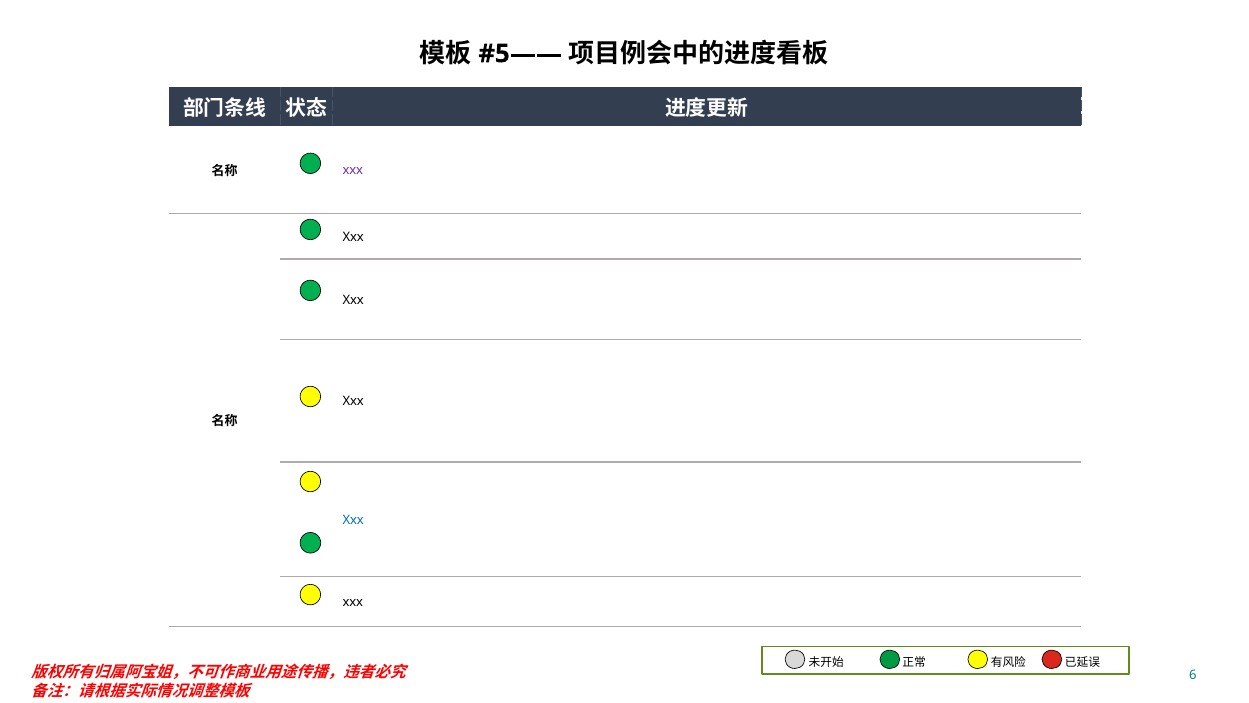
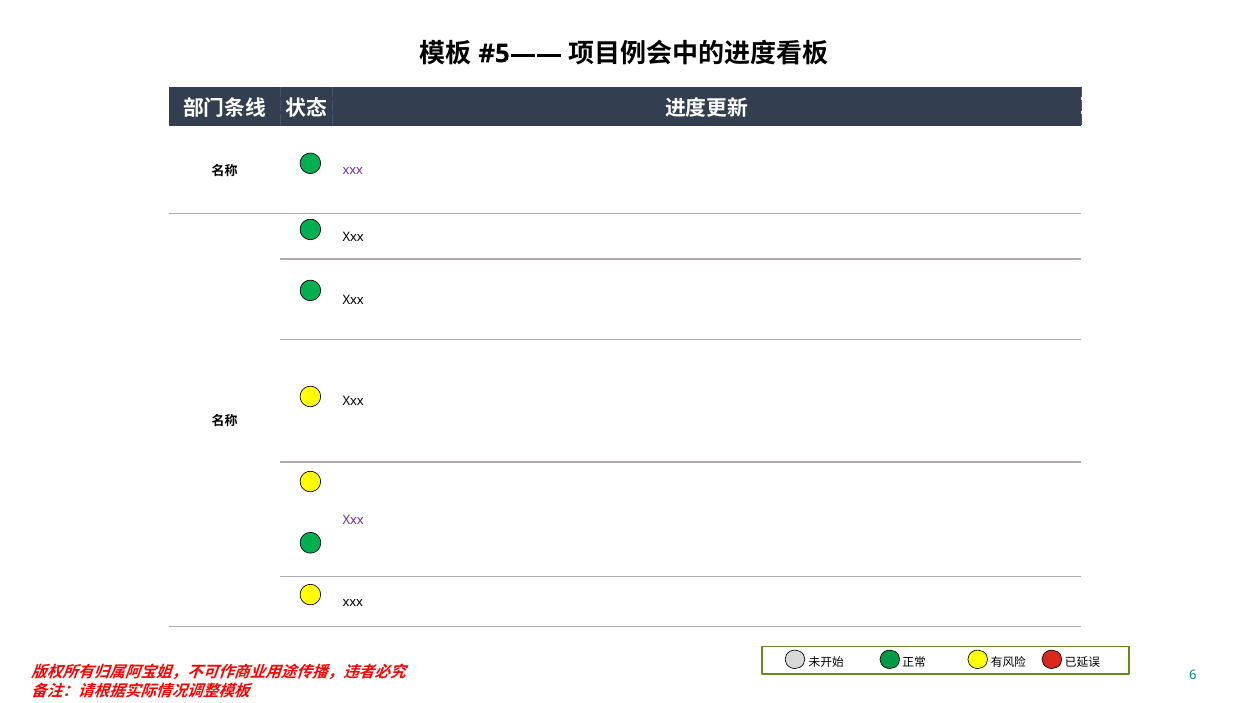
Xxx colour: blue -> purple (353, 520)
